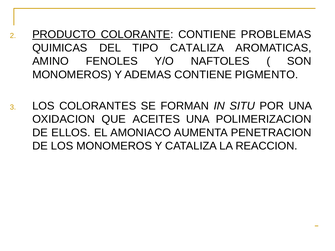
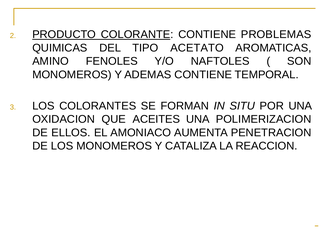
TIPO CATALIZA: CATALIZA -> ACETATO (197, 48)
PIGMENTO: PIGMENTO -> TEMPORAL (267, 75)
